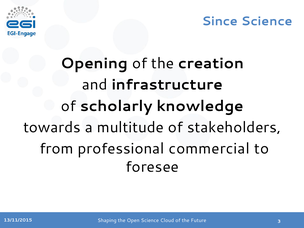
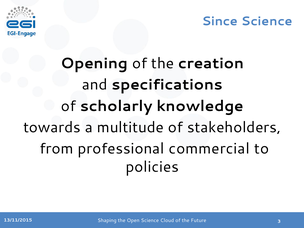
infrastructure: infrastructure -> specifications (167, 85)
foresee: foresee -> policies (152, 167)
